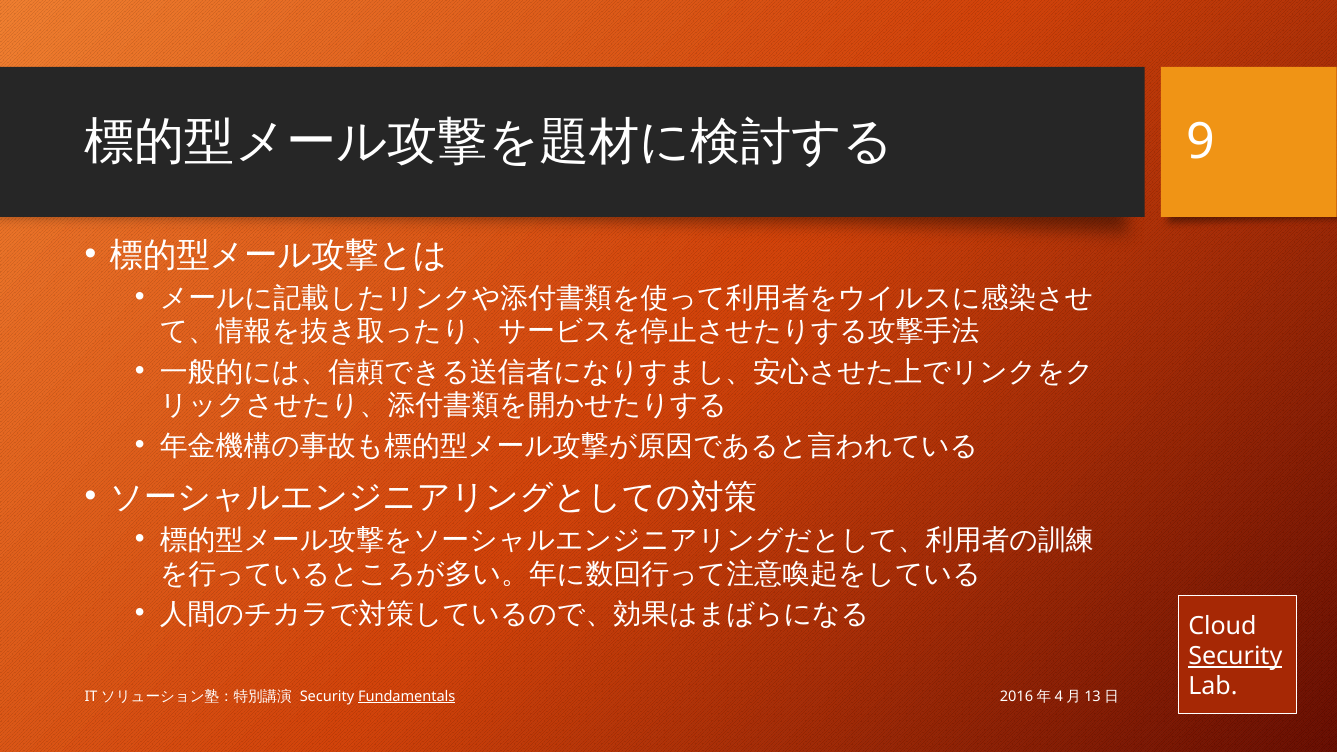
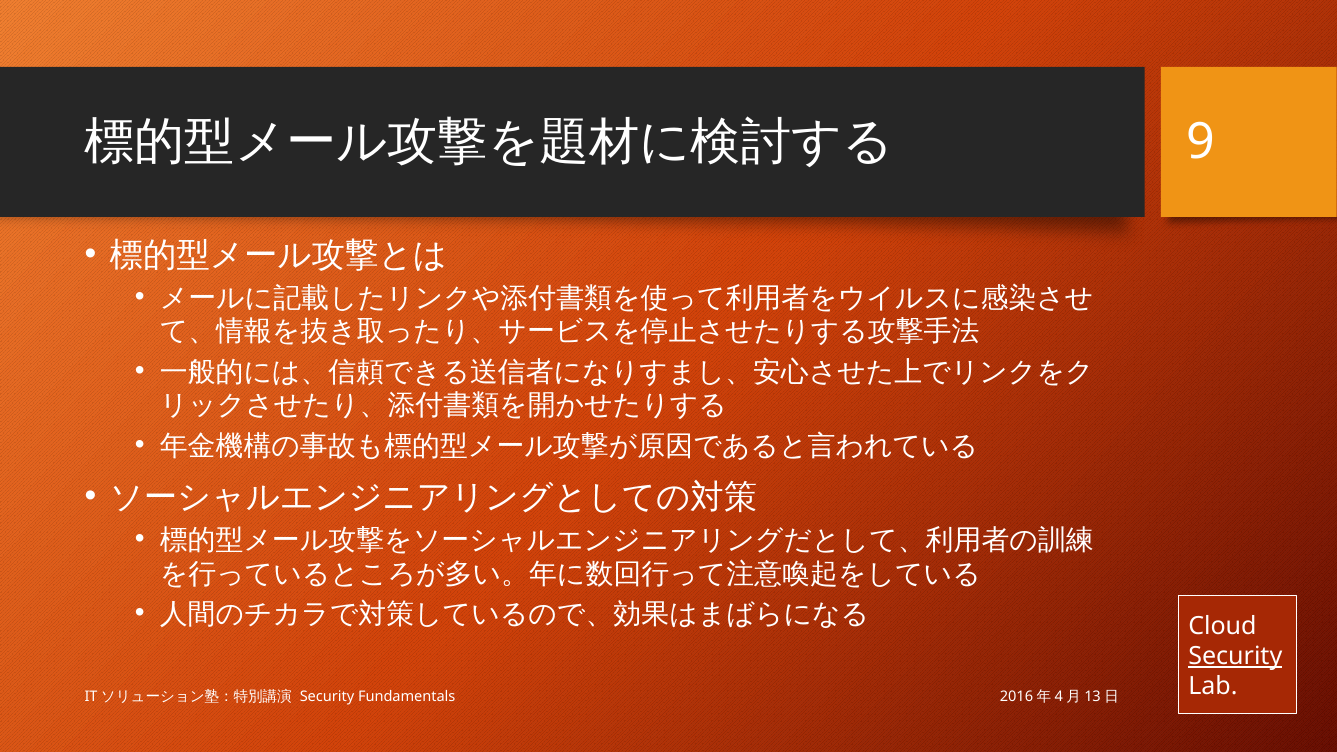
Fundamentals underline: present -> none (407, 696)
